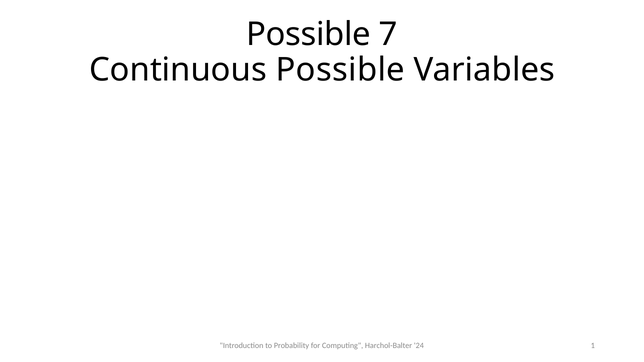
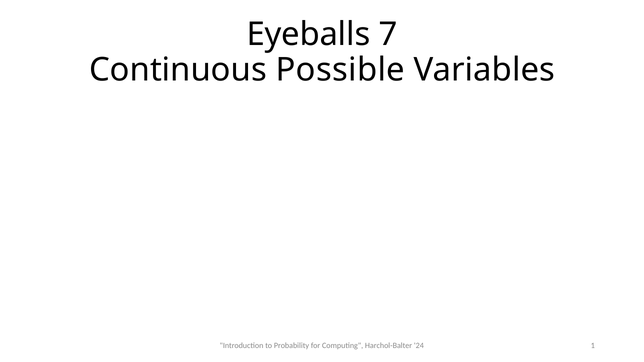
Possible: Possible -> Eyeballs (308, 34)
